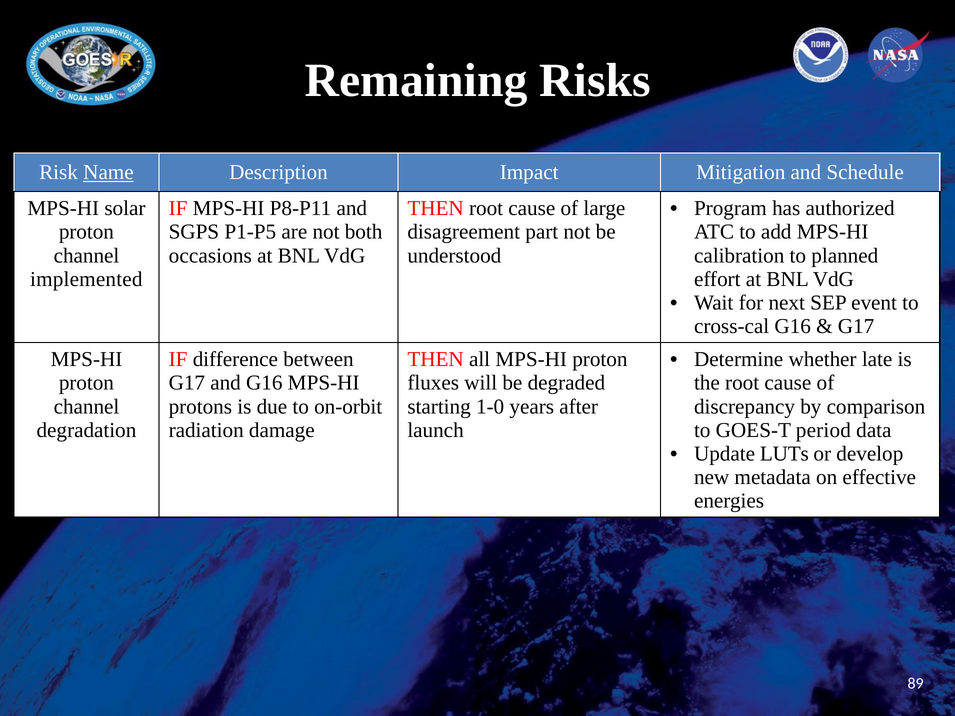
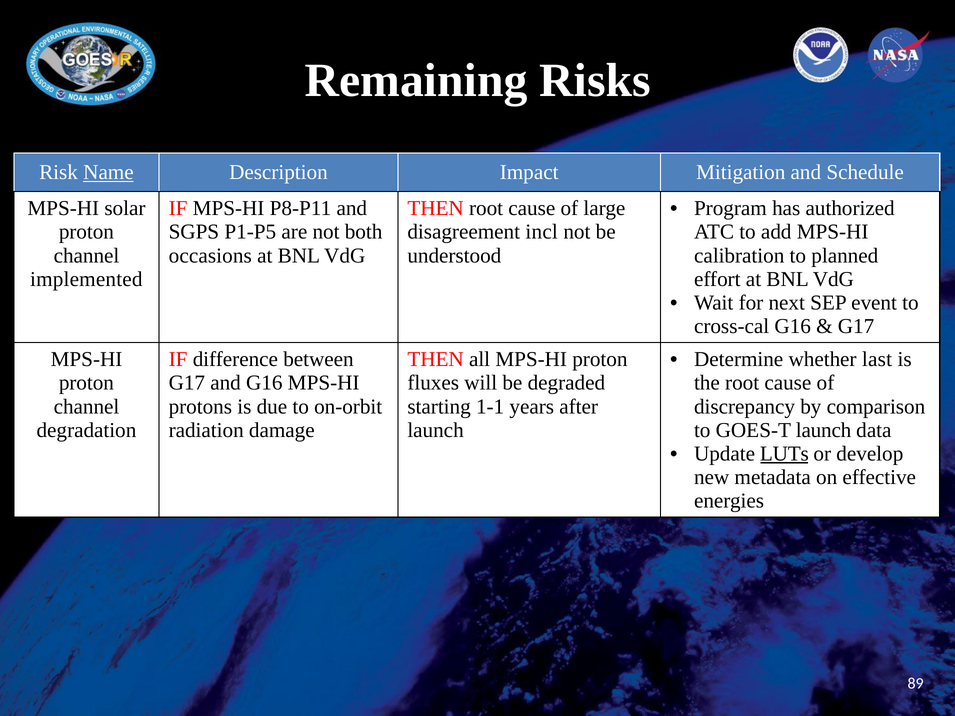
part: part -> incl (542, 232)
late: late -> last (877, 360)
1-0: 1-0 -> 1-1 (490, 407)
GOES-T period: period -> launch (824, 430)
LUTs underline: none -> present (784, 454)
